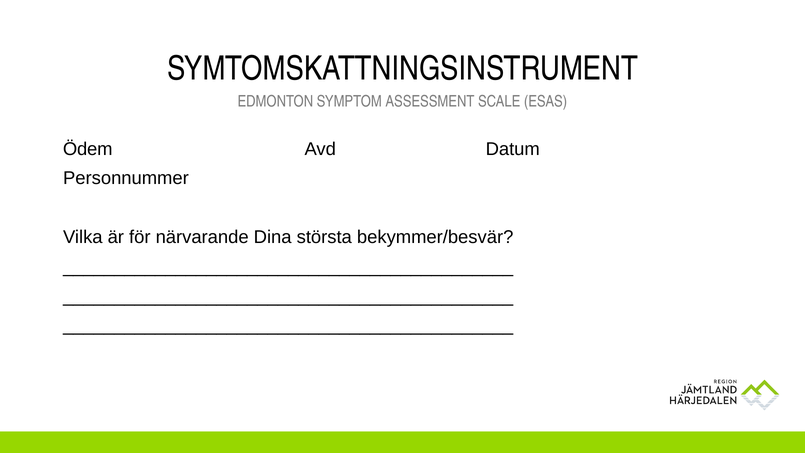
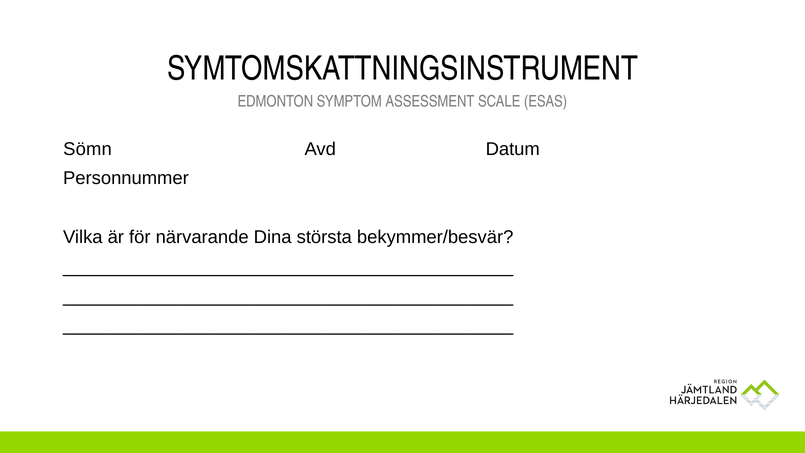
Ödem: Ödem -> Sömn (88, 149)
